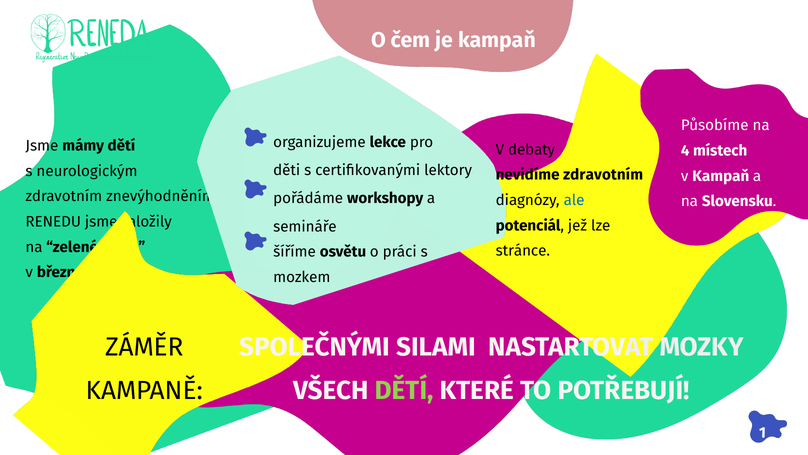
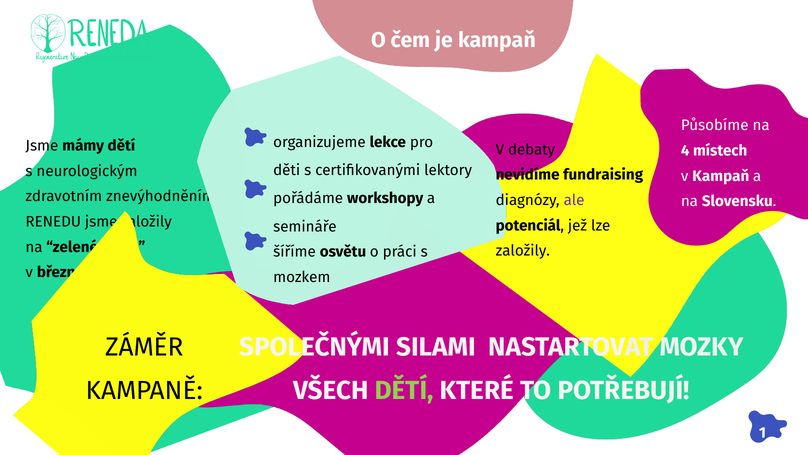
nevidíme zdravotním: zdravotním -> fundraising (603, 175)
ale colour: blue -> purple (574, 200)
stránce: stránce -> založily (523, 251)
